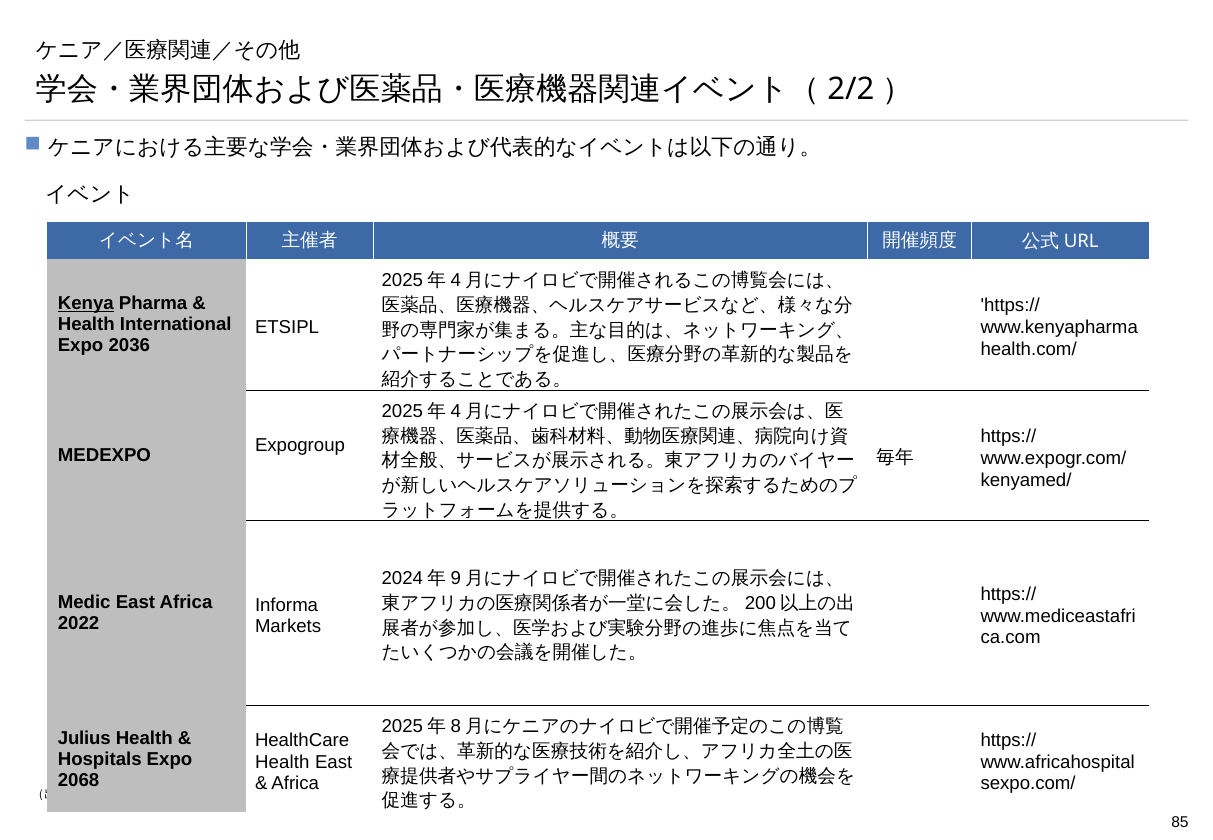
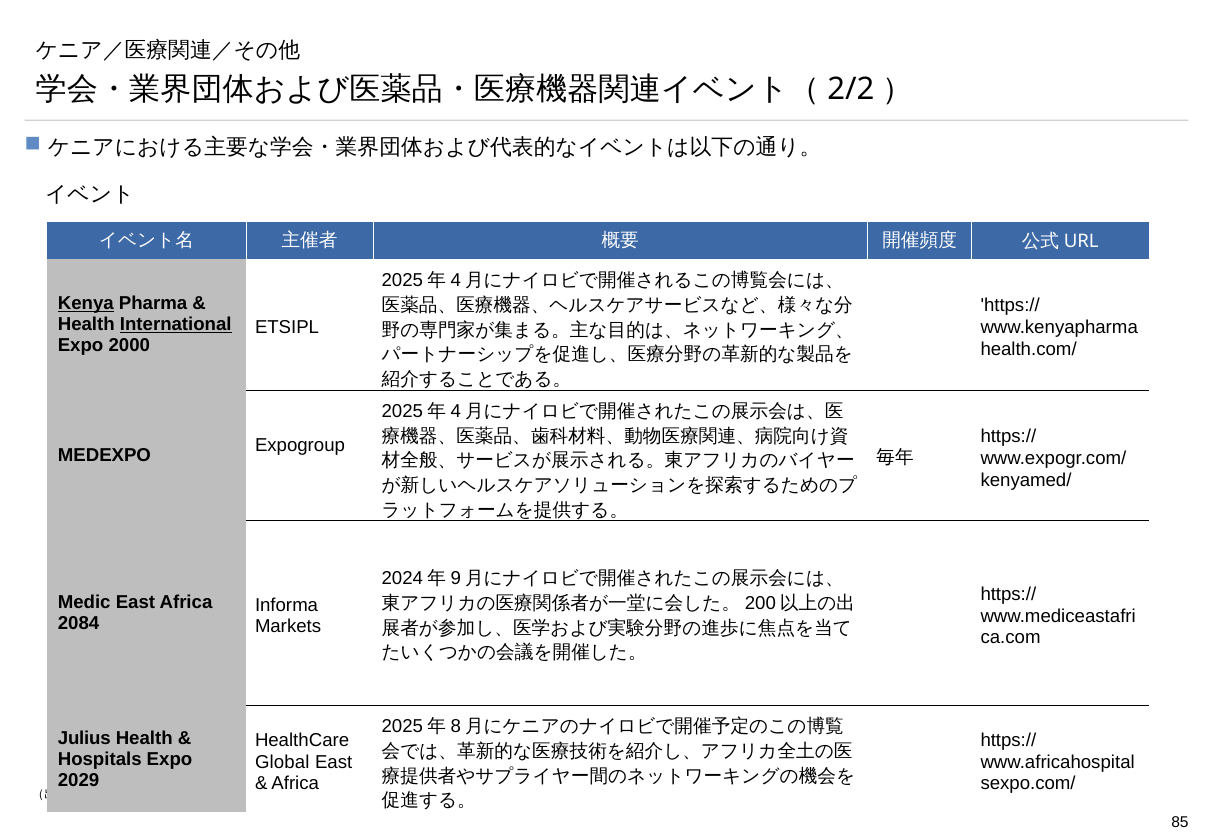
International underline: none -> present (176, 325)
2036: 2036 -> 2000 (129, 345)
2022: 2022 -> 2084 (79, 623)
Health: Health -> Global (282, 762)
2068: 2068 -> 2029 (79, 780)
